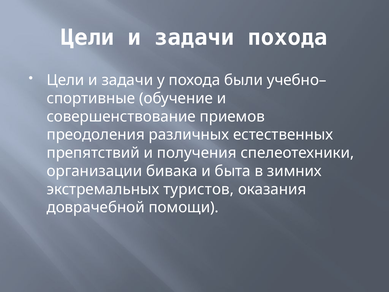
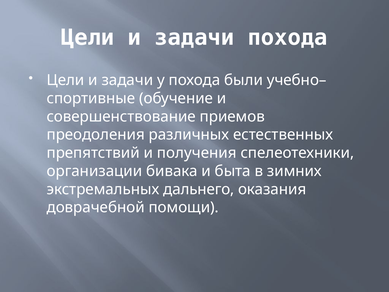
туристов: туристов -> дальнего (199, 189)
